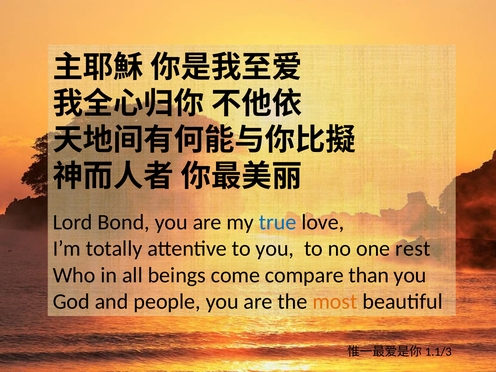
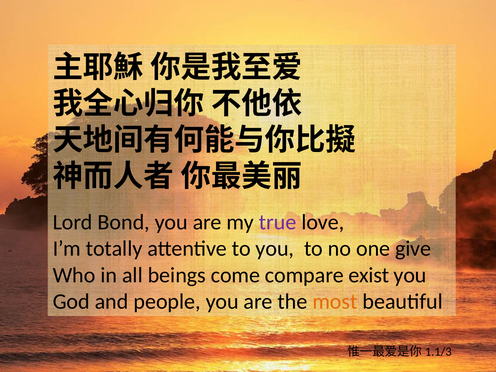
true colour: blue -> purple (278, 222)
rest: rest -> give (413, 249)
than: than -> exist (369, 275)
